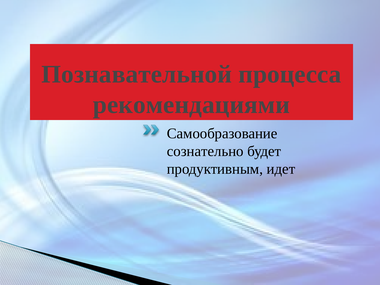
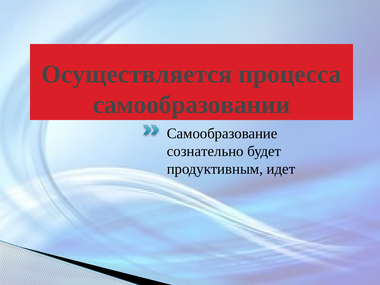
Познавательной: Познавательной -> Осуществляется (137, 74)
рекомендациями: рекомендациями -> самообразовании (192, 105)
